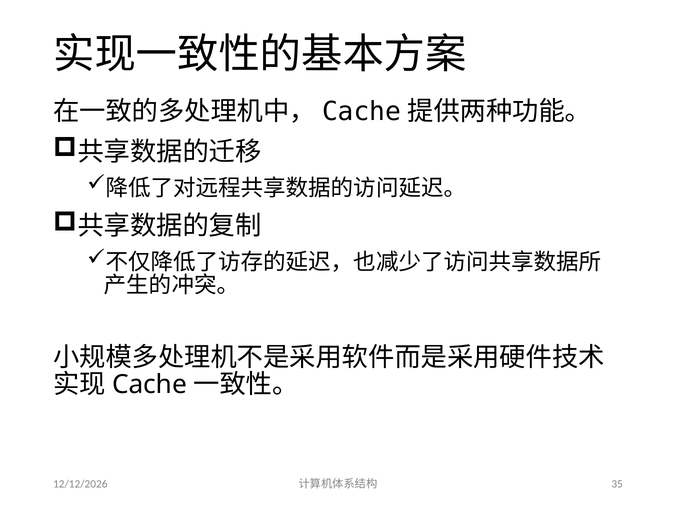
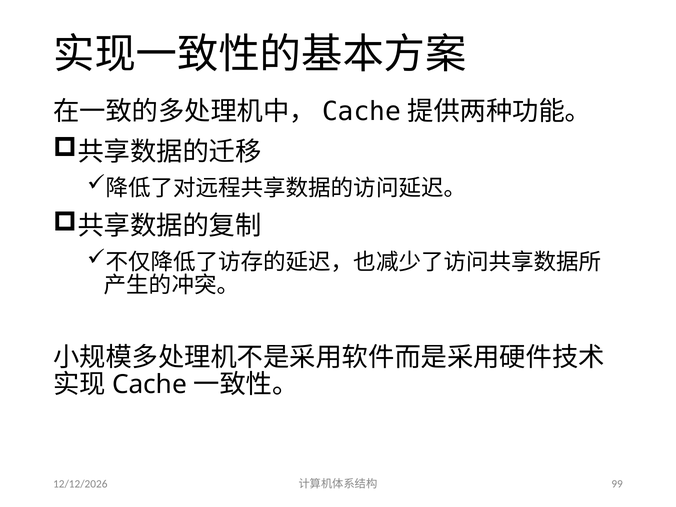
35: 35 -> 99 (617, 484)
